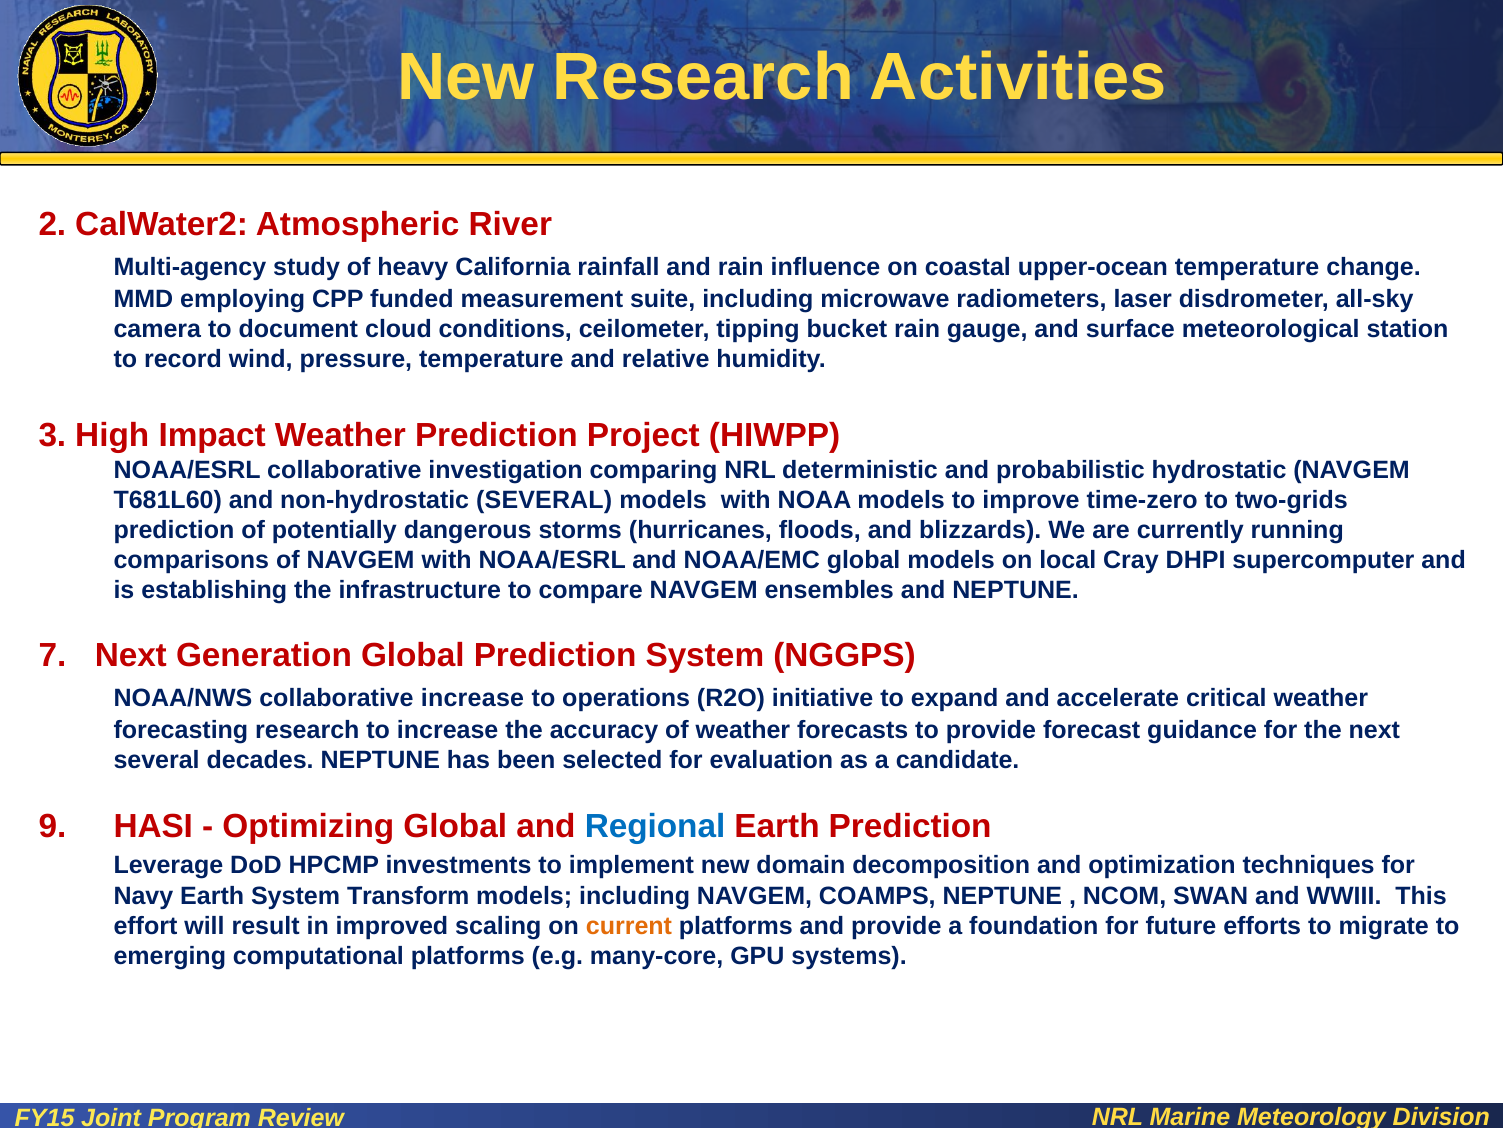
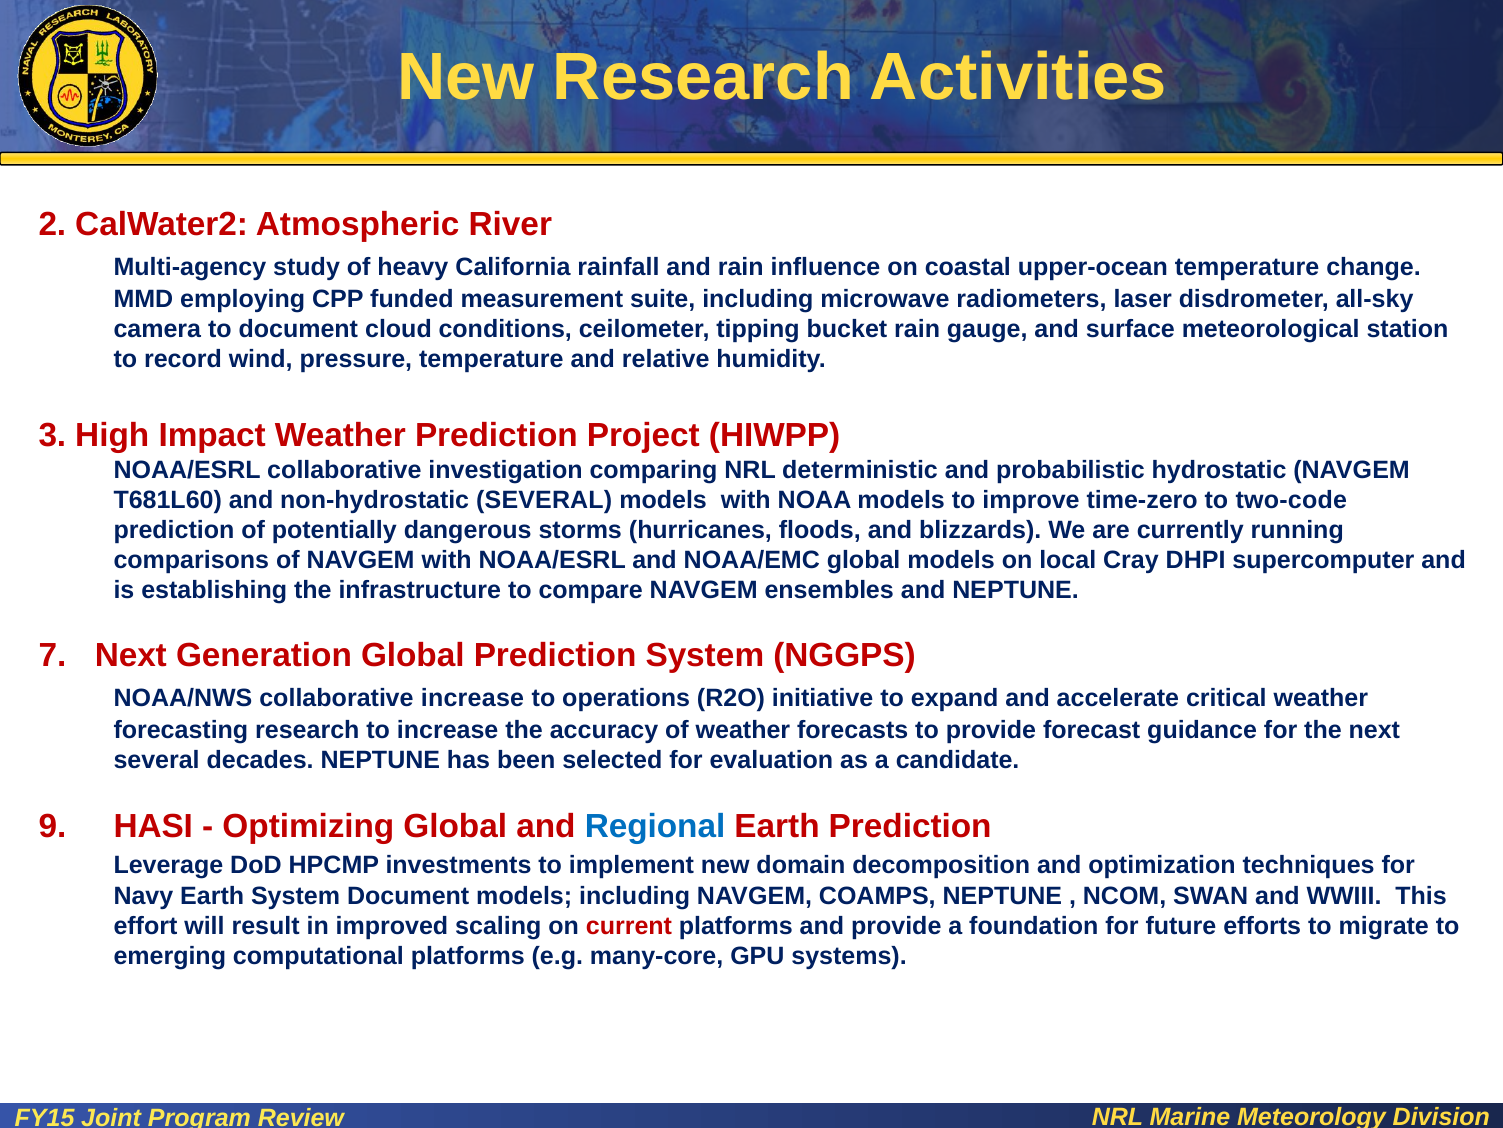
two-grids: two-grids -> two-code (1291, 500)
System Transform: Transform -> Document (408, 895)
current colour: orange -> red (629, 925)
